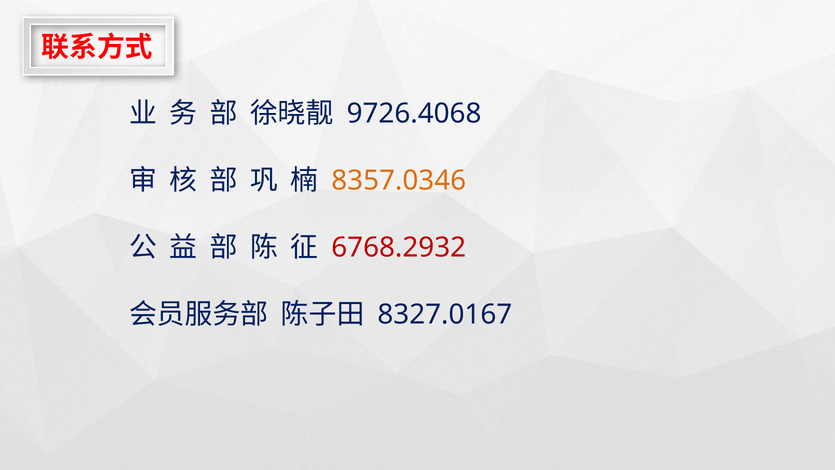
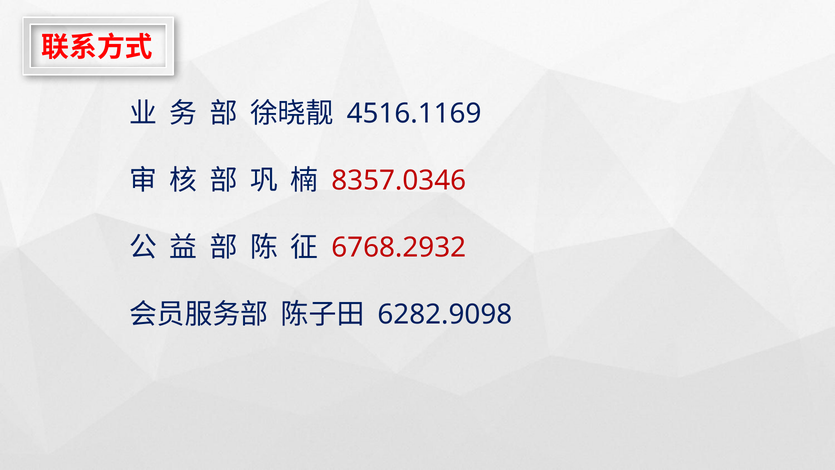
9726.4068: 9726.4068 -> 4516.1169 (414, 114)
8357.0346 colour: orange -> red (399, 180)
8327.0167: 8327.0167 -> 6282.9098 (445, 314)
